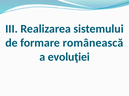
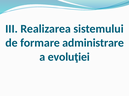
românească: românească -> administrare (93, 43)
